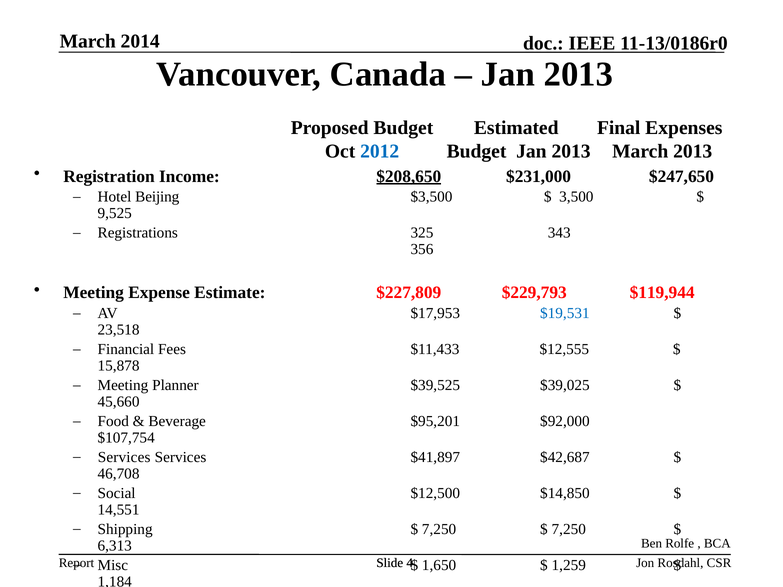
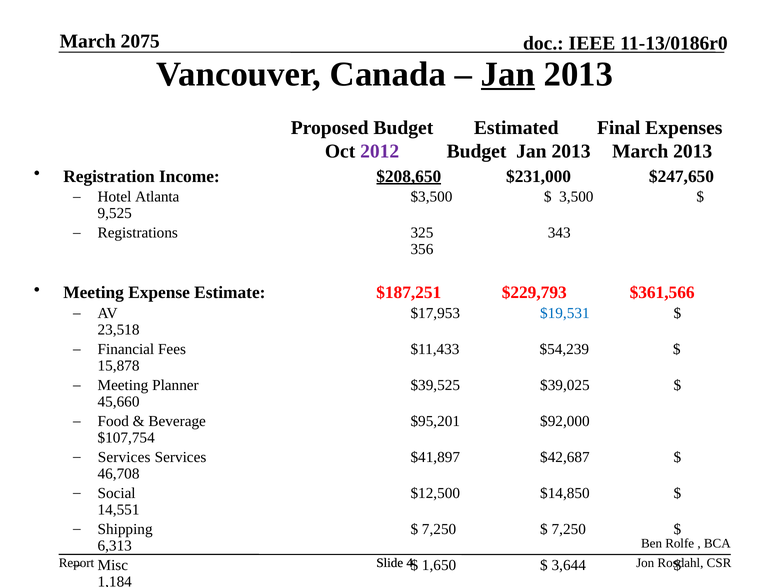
2014: 2014 -> 2075 (140, 42)
Jan underline: none -> present (508, 74)
2012 colour: blue -> purple (380, 151)
Beijing: Beijing -> Atlanta (157, 197)
$227,809: $227,809 -> $187,251 (409, 293)
$119,944: $119,944 -> $361,566 (662, 293)
$12,555: $12,555 -> $54,239 (564, 349)
1,259: 1,259 -> 3,644 (569, 565)
